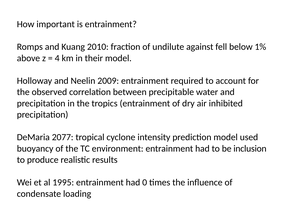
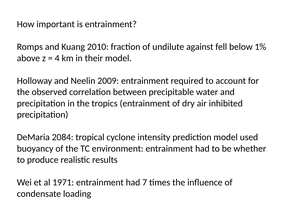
2077: 2077 -> 2084 (63, 137)
inclusion: inclusion -> whether (250, 148)
1995: 1995 -> 1971 (63, 182)
0: 0 -> 7 (145, 182)
